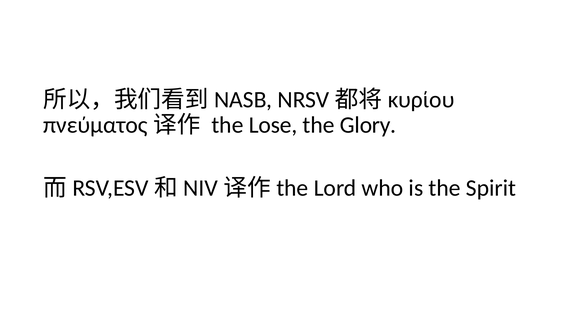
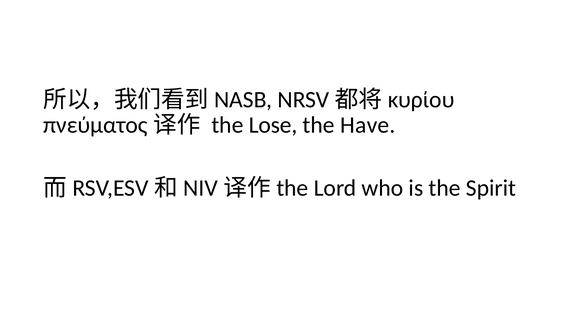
Glory: Glory -> Have (368, 125)
